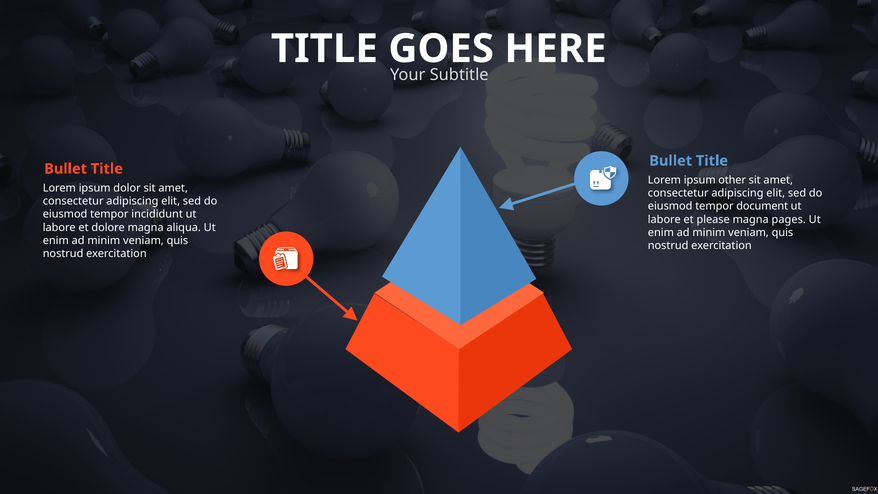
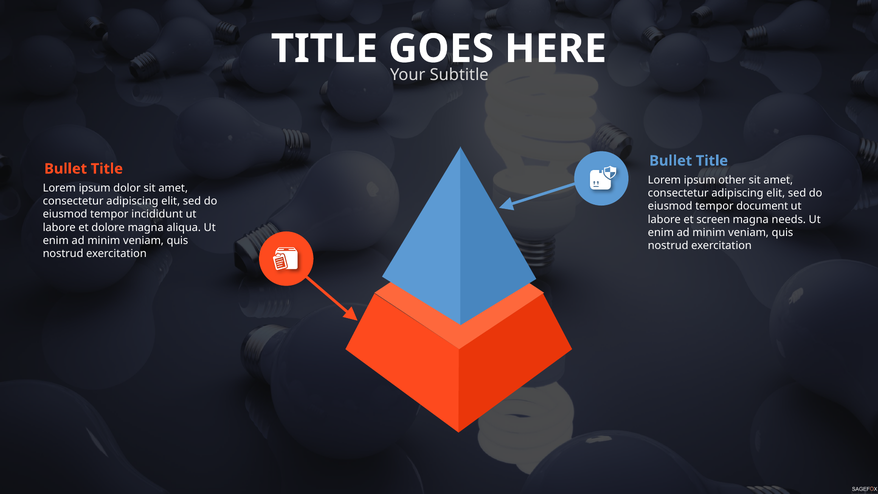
please: please -> screen (713, 219)
pages: pages -> needs (789, 219)
